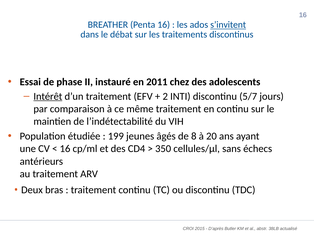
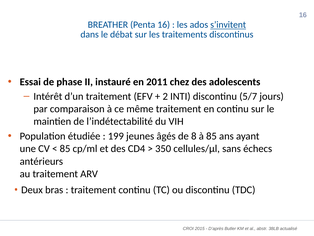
Intérêt underline: present -> none (48, 96)
à 20: 20 -> 85 (211, 136)
16: 16 -> 85 (65, 148)
